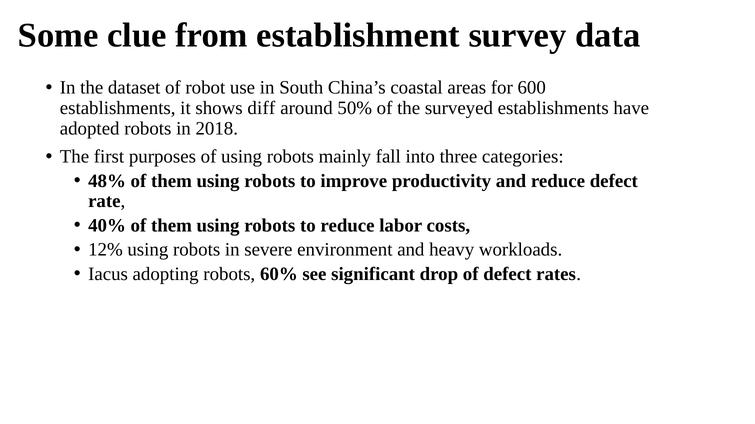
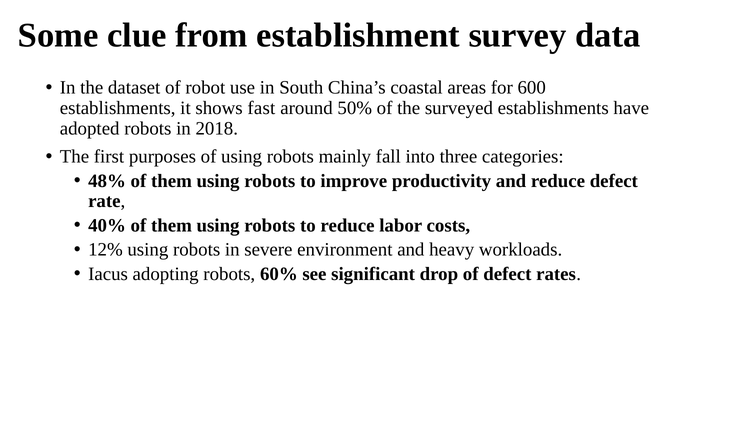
diff: diff -> fast (261, 108)
